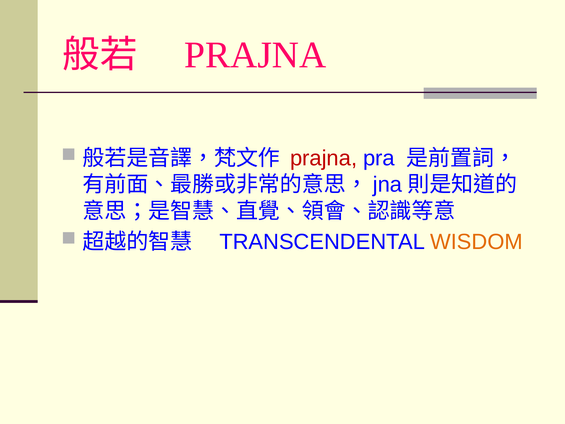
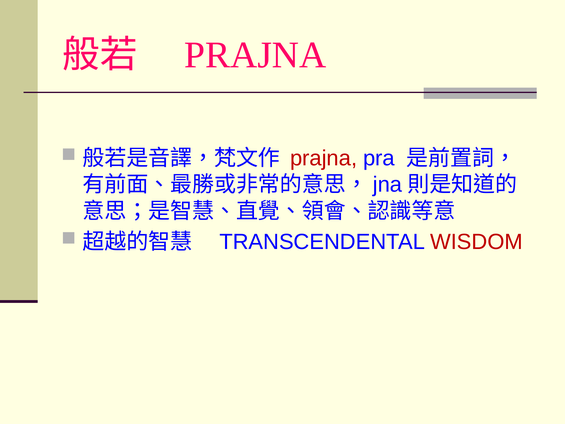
WISDOM colour: orange -> red (476, 242)
